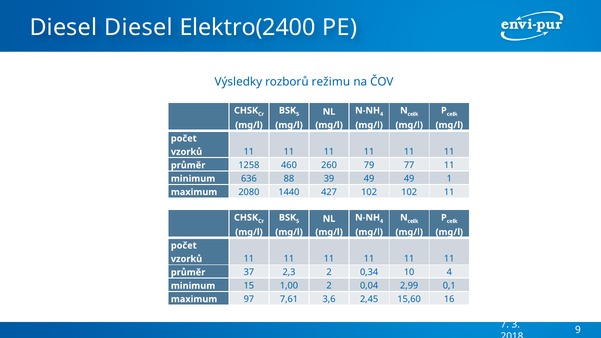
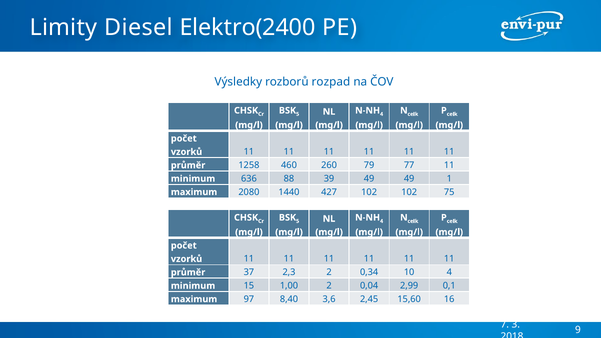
Diesel: Diesel -> Limity (63, 28)
režimu: režimu -> rozpad (331, 82)
102 11: 11 -> 75 (449, 192)
7,61: 7,61 -> 8,40 (289, 299)
